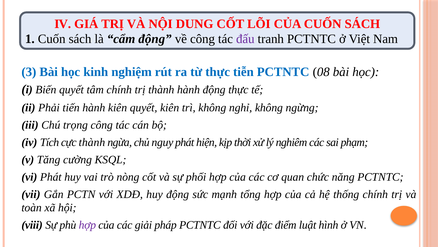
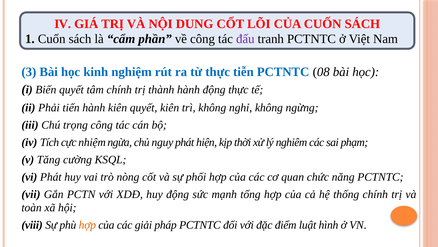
cẩm động: động -> phần (155, 39)
cực thành: thành -> nhiệm (92, 142)
hợp colour: purple -> orange (87, 225)
